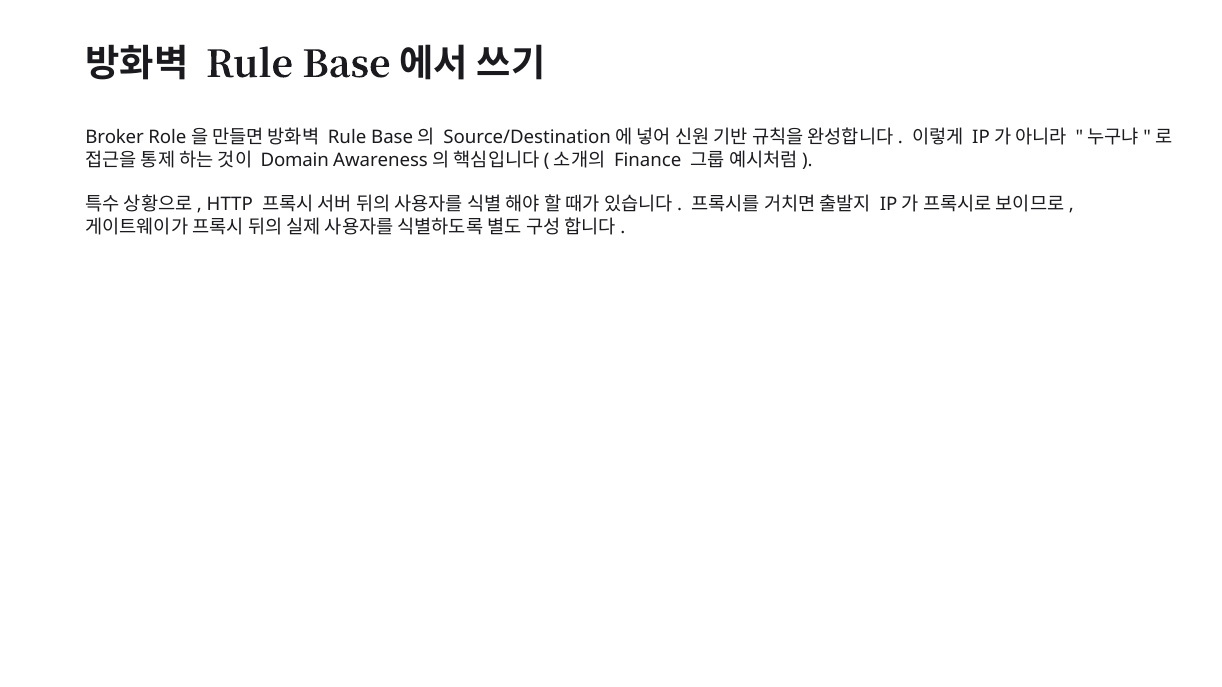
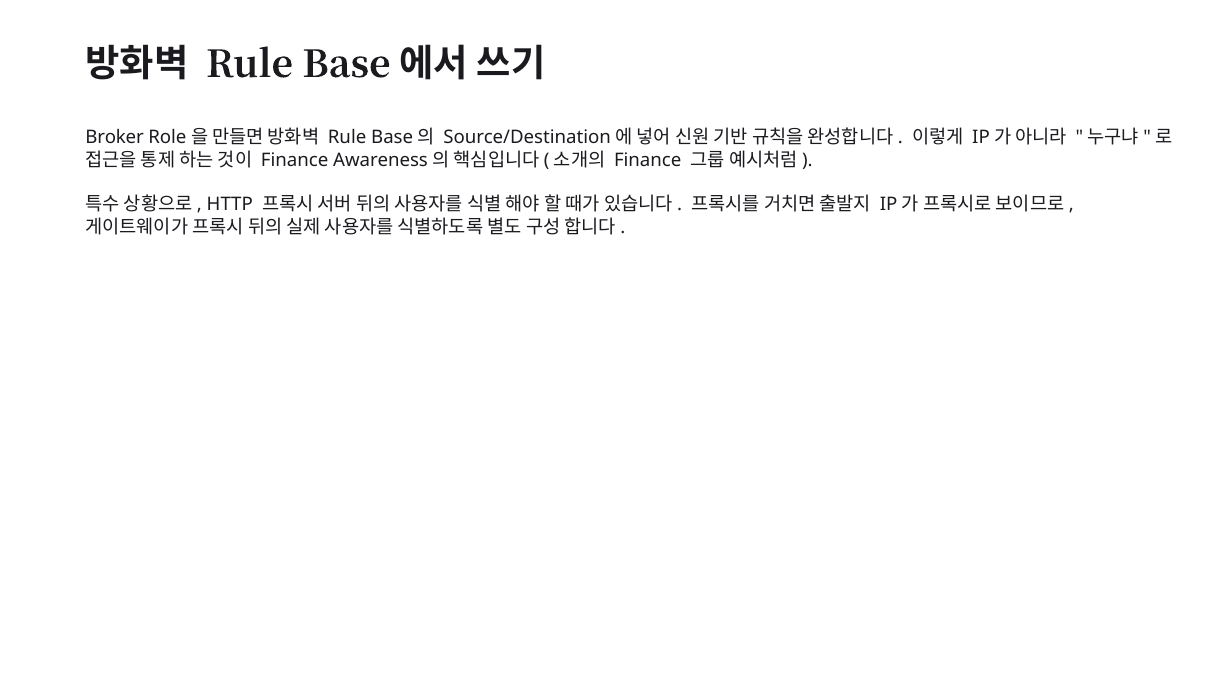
Domain: Domain -> Finance (295, 160)
